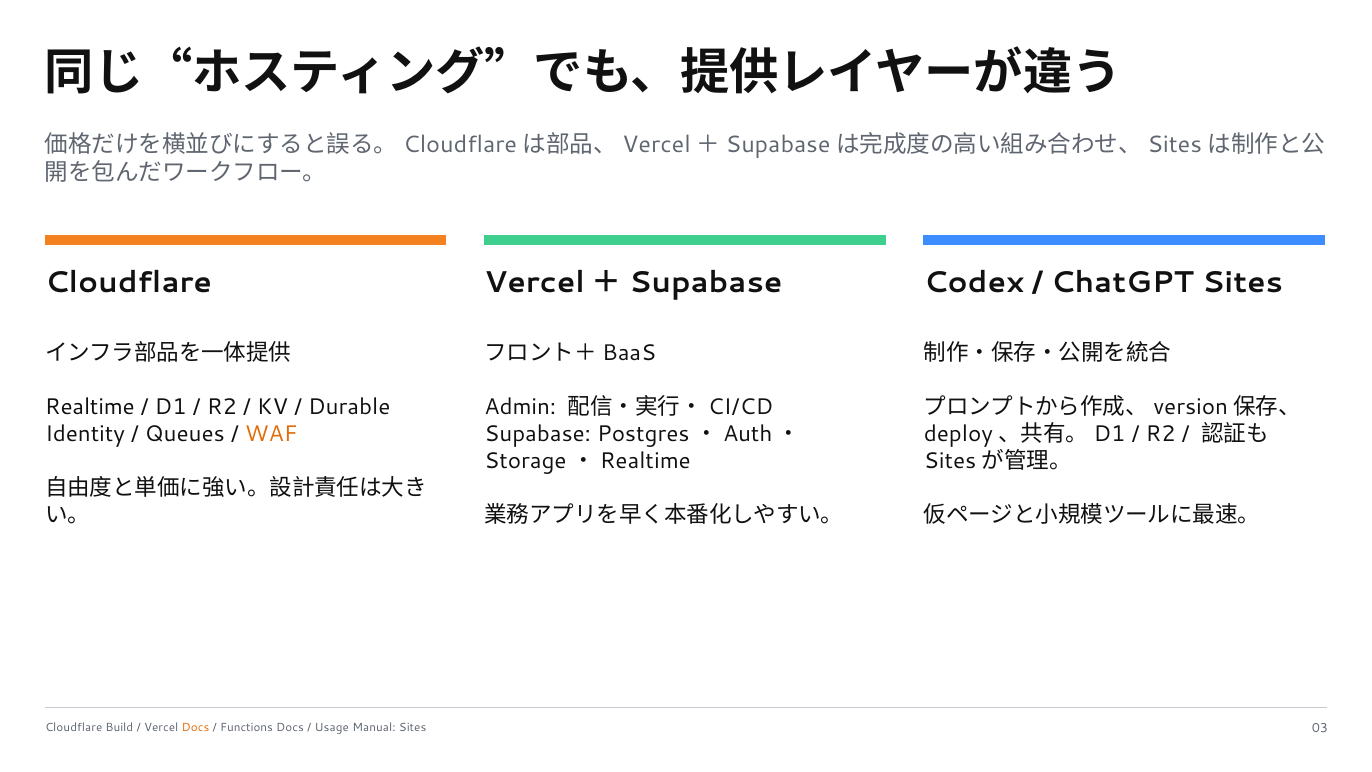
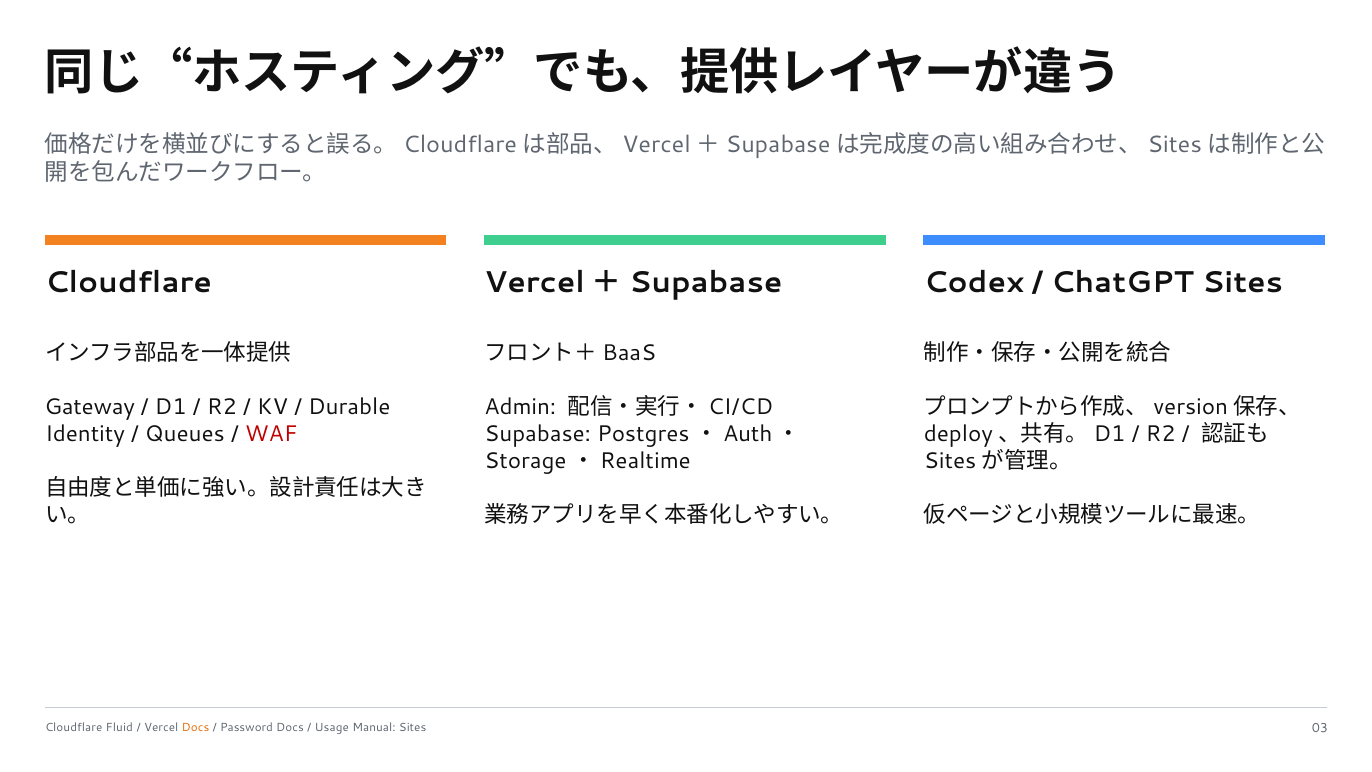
Realtime: Realtime -> Gateway (90, 407)
WAF colour: orange -> red (271, 434)
Build: Build -> Fluid (119, 727)
Functions: Functions -> Password (247, 727)
